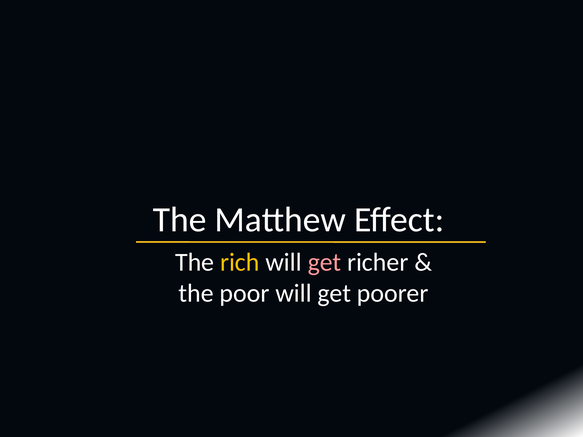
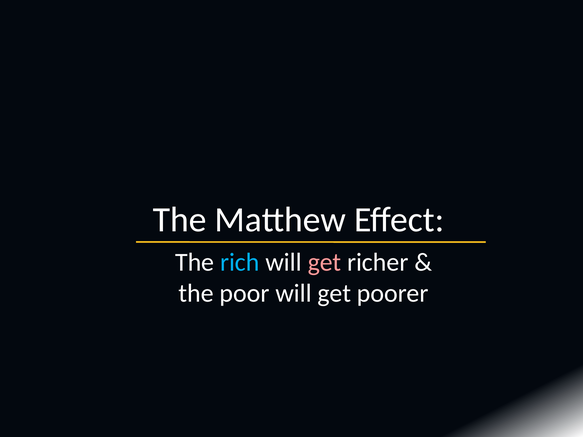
rich colour: yellow -> light blue (240, 262)
